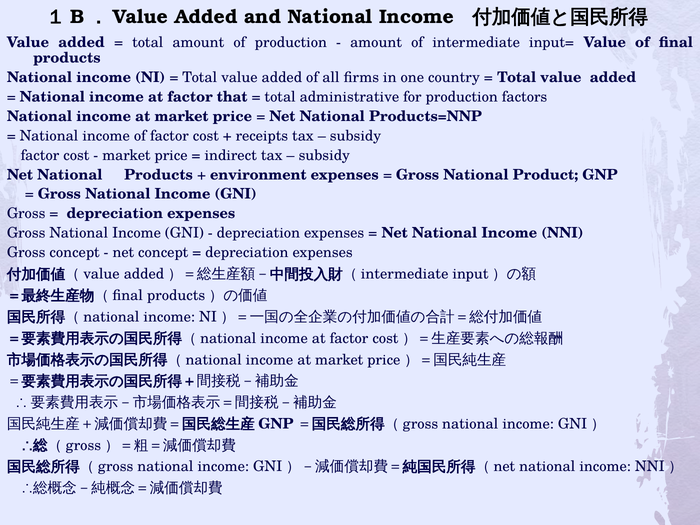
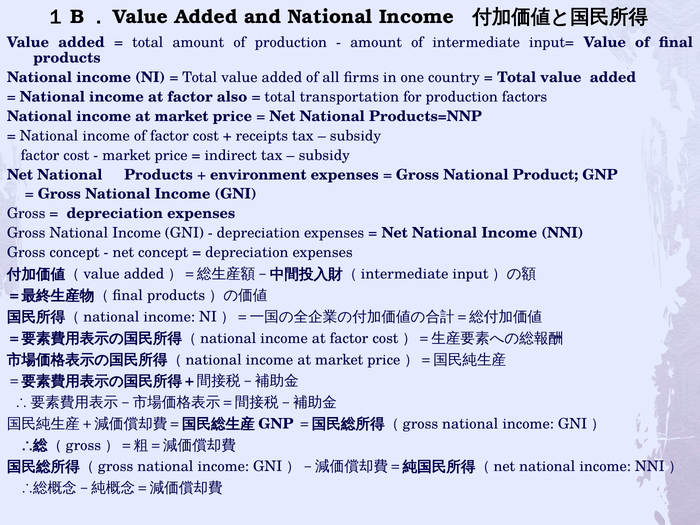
that: that -> also (232, 97)
administrative: administrative -> transportation (349, 97)
